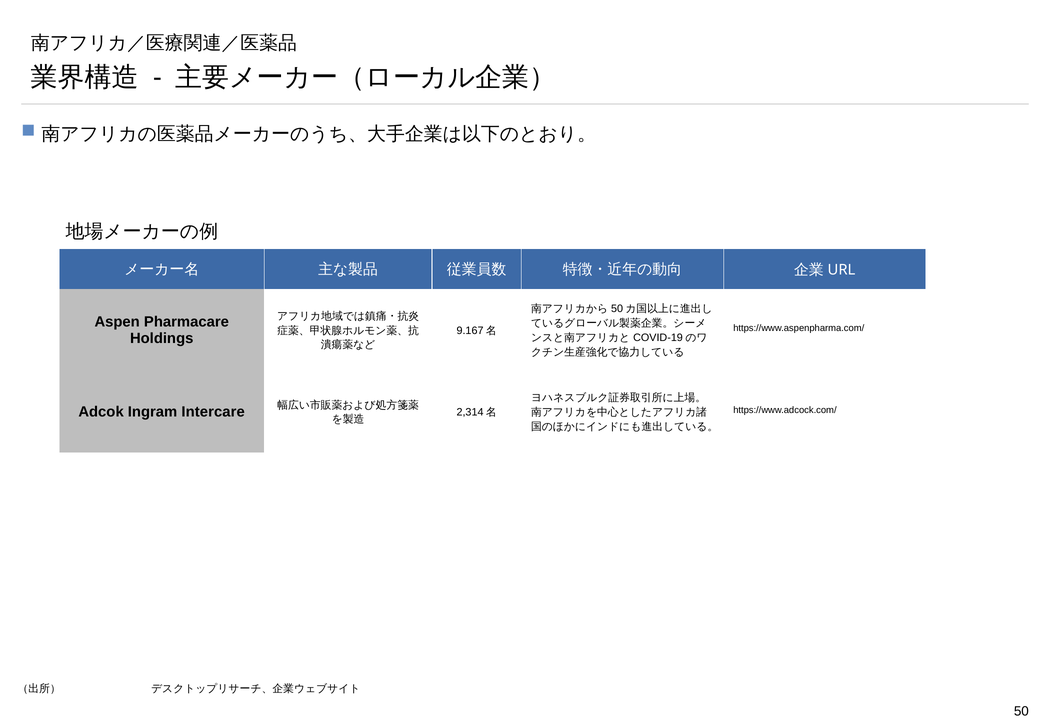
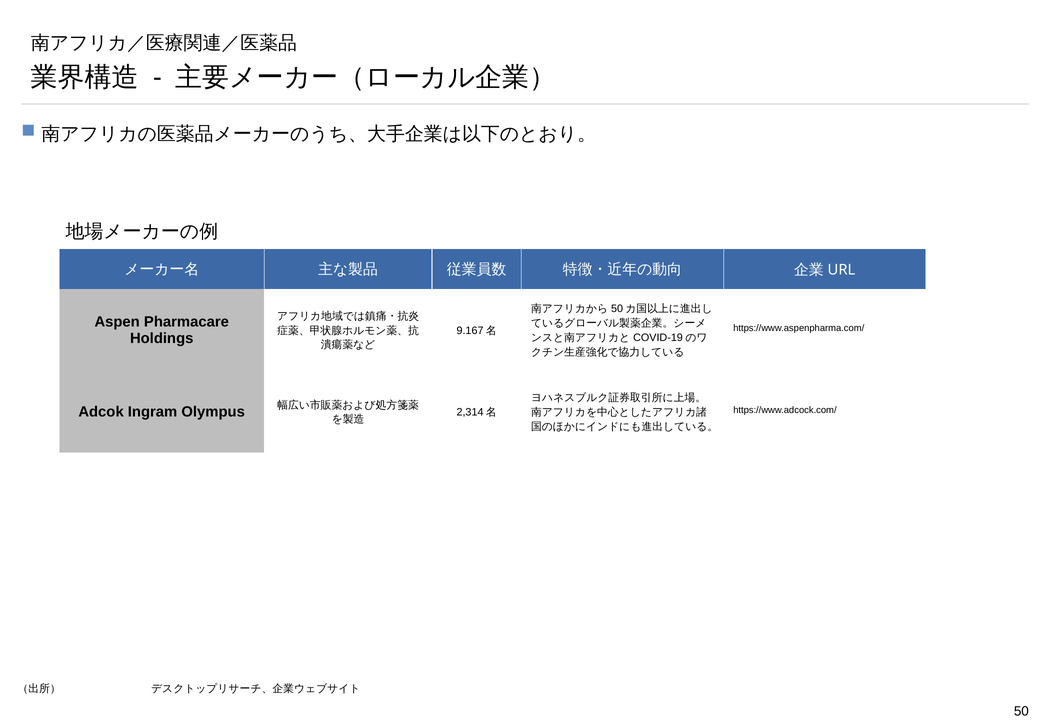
Intercare: Intercare -> Olympus (213, 412)
